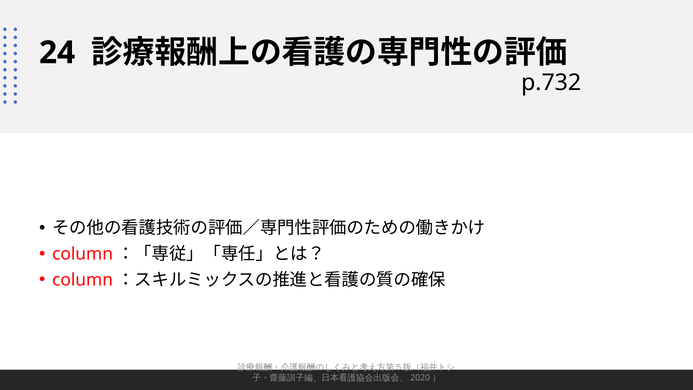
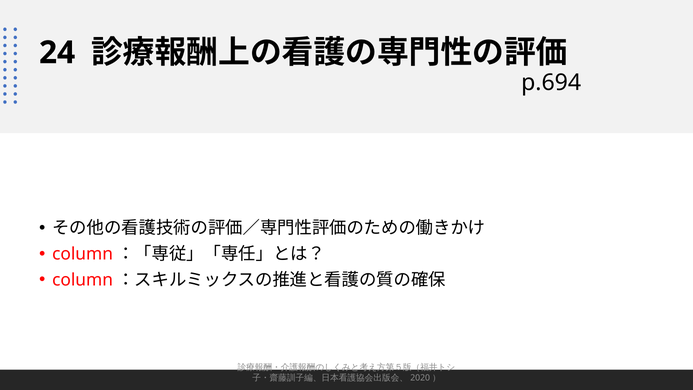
p.732: p.732 -> p.694 (551, 82)
